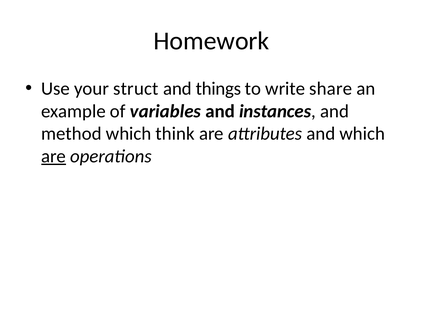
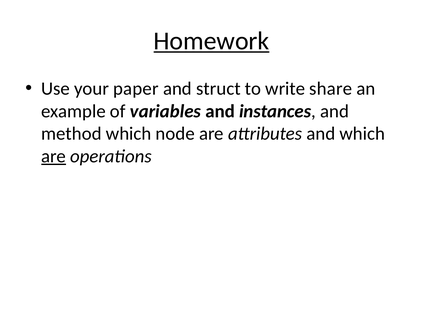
Homework underline: none -> present (211, 41)
struct: struct -> paper (136, 89)
things: things -> struct (218, 89)
think: think -> node (175, 134)
